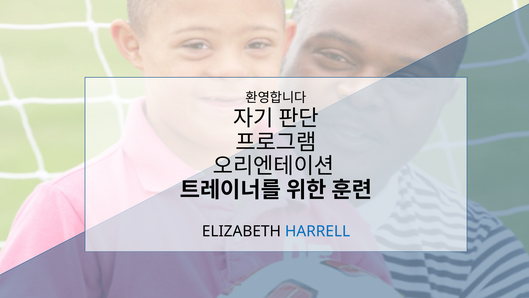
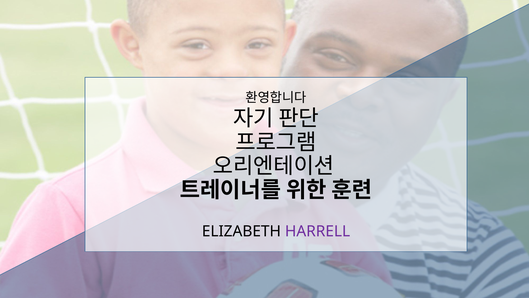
HARRELL colour: blue -> purple (318, 231)
